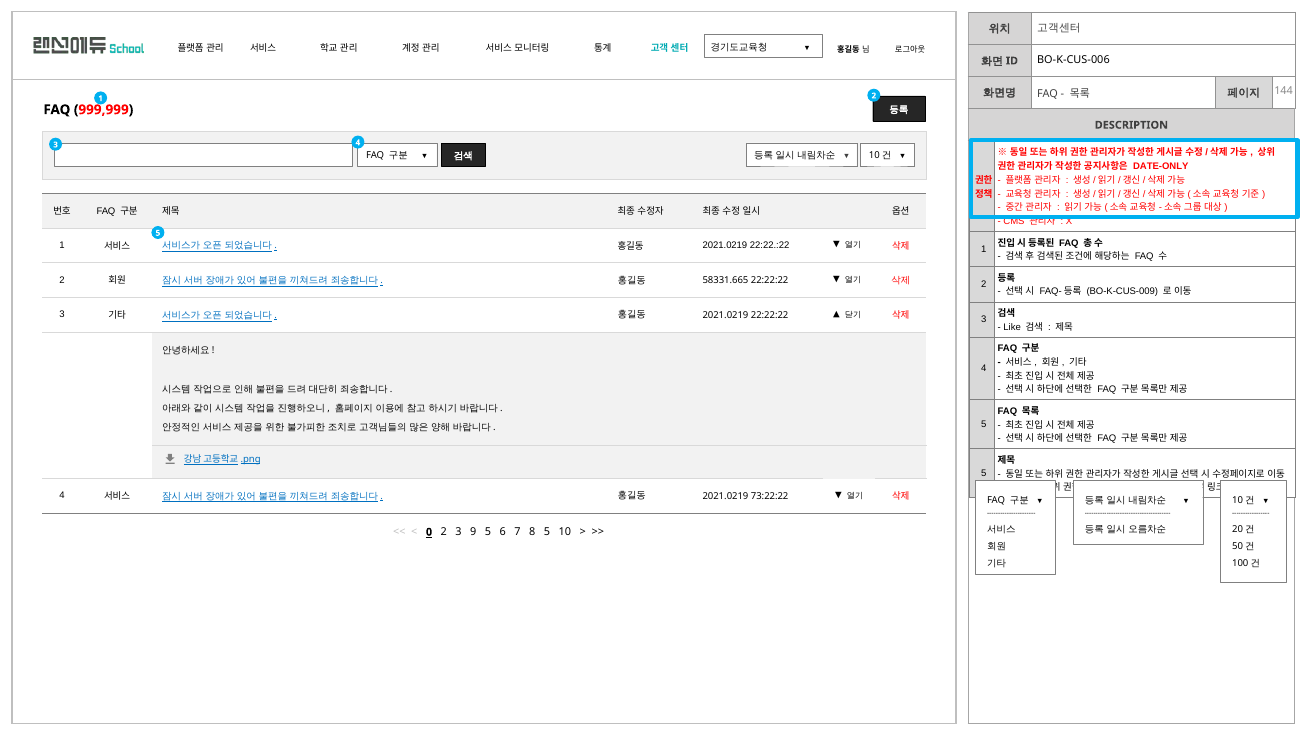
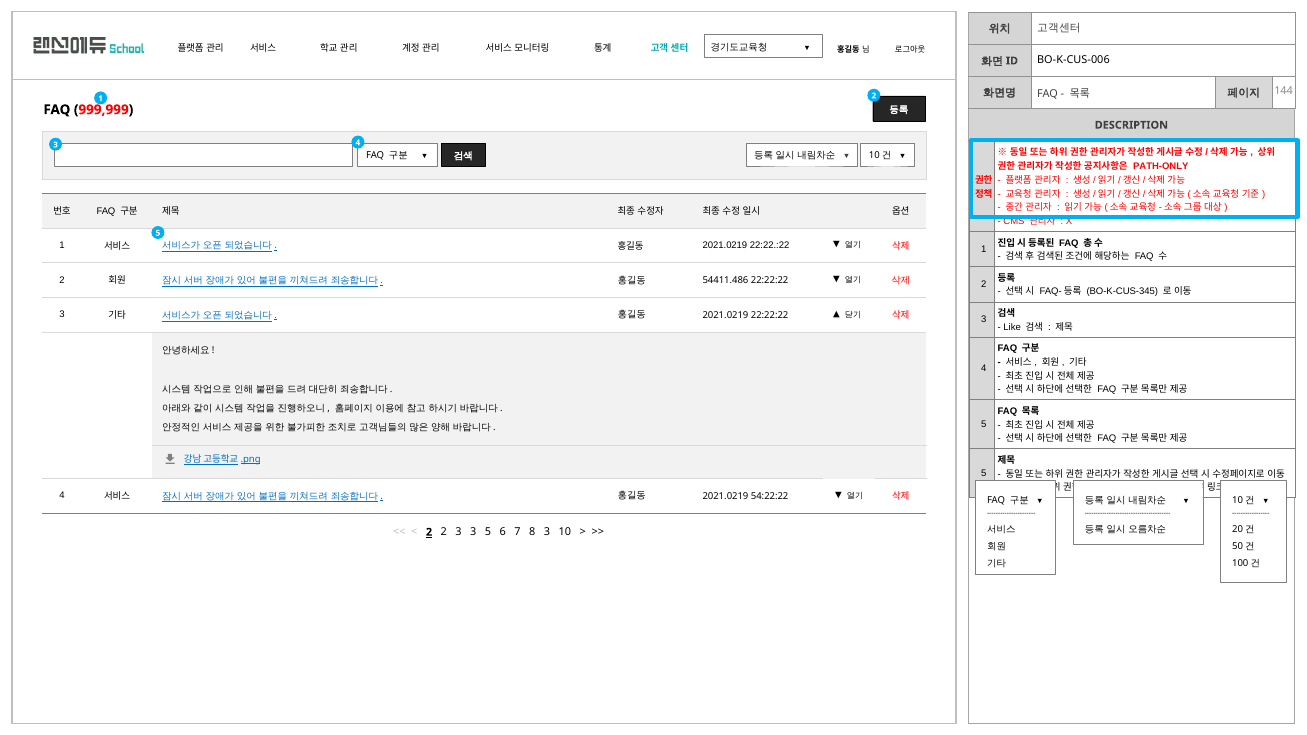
DATE-ONLY: DATE-ONLY -> PATH-ONLY (1161, 166)
58331.665: 58331.665 -> 54411.486 (726, 280)
BO-K-CUS-009: BO-K-CUS-009 -> BO-K-CUS-345 (1122, 292)
73:22:22: 73:22:22 -> 54:22:22 (770, 496)
0: 0 -> 2 (429, 532)
3 9: 9 -> 3 (473, 532)
8 5: 5 -> 3 (547, 532)
